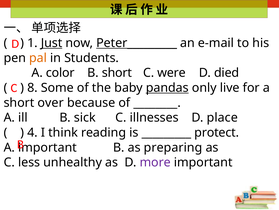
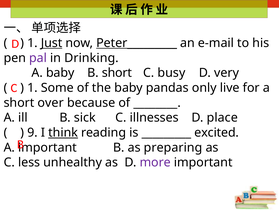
pal colour: orange -> purple (38, 58)
Students: Students -> Drinking (91, 58)
A color: color -> baby (60, 73)
were: were -> busy (171, 73)
died: died -> very (227, 73)
8: 8 -> 1 (32, 87)
pandas underline: present -> none (167, 87)
4: 4 -> 9 (32, 132)
think underline: none -> present (63, 132)
protect: protect -> excited (217, 132)
